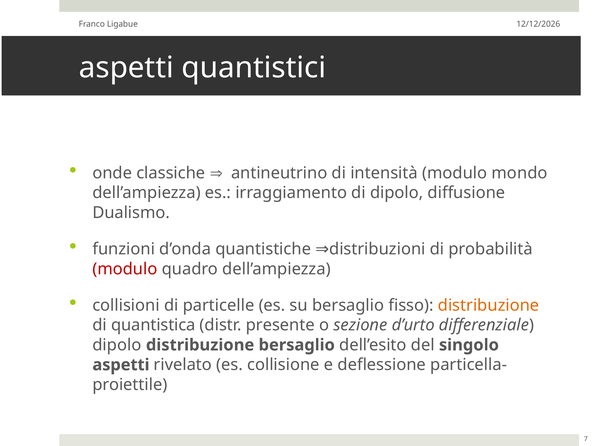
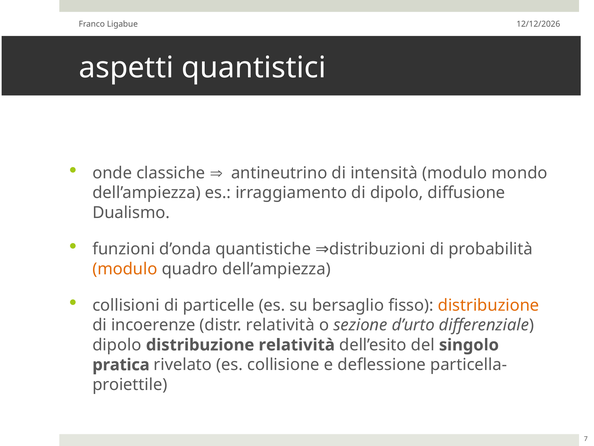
modulo colour: red -> orange (125, 269)
quantistica: quantistica -> incoerenze (153, 325)
distr presente: presente -> relatività (280, 325)
distribuzione bersaglio: bersaglio -> relatività (297, 345)
aspetti: aspetti -> pratica (121, 364)
